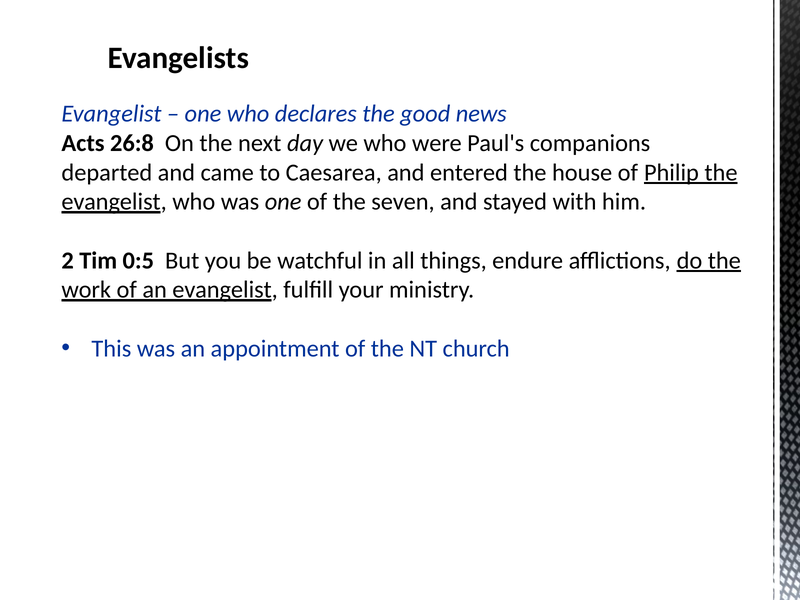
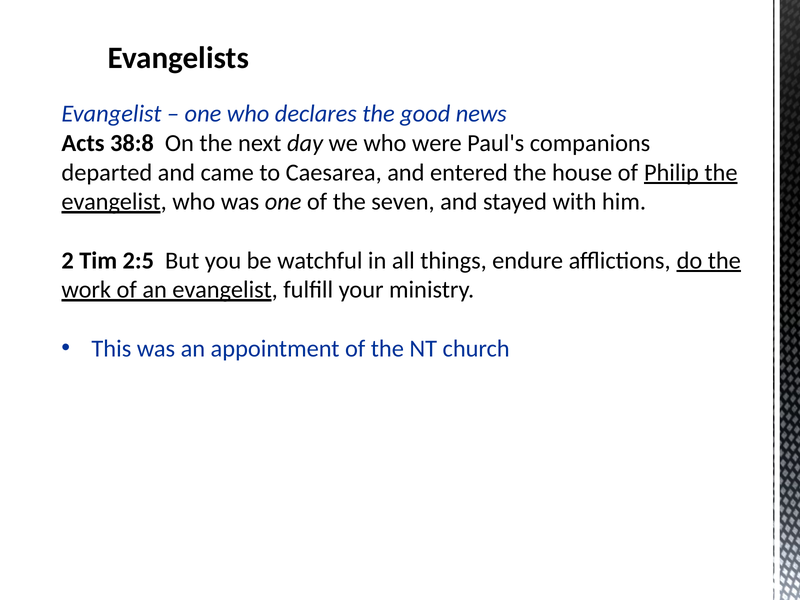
26:8: 26:8 -> 38:8 (132, 143)
0:5: 0:5 -> 2:5 (138, 261)
